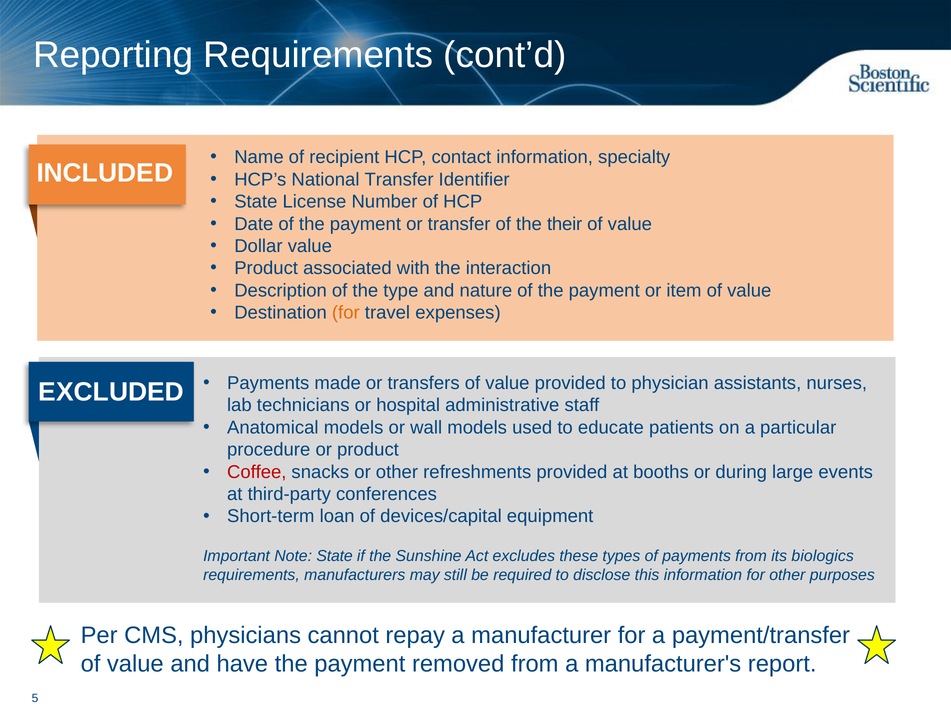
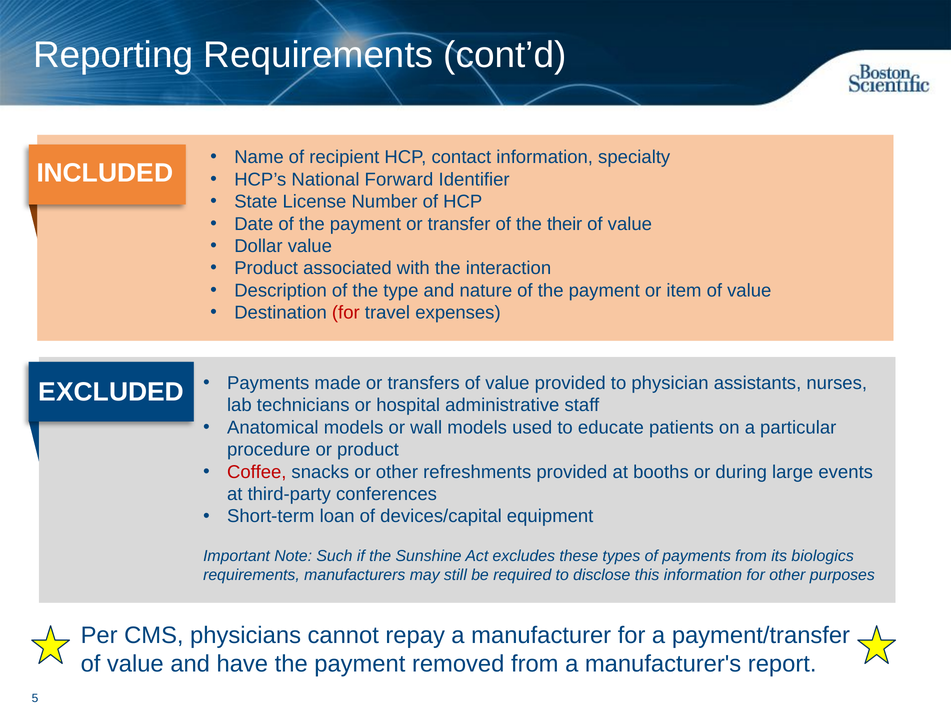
National Transfer: Transfer -> Forward (399, 179)
for colour: orange -> red (346, 312)
Note State: State -> Such (334, 555)
